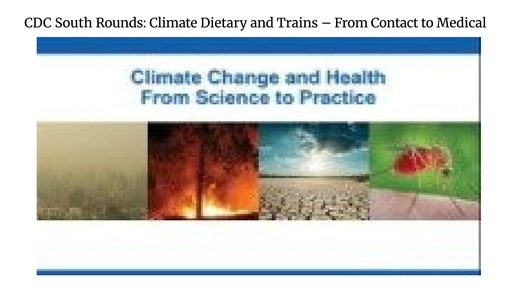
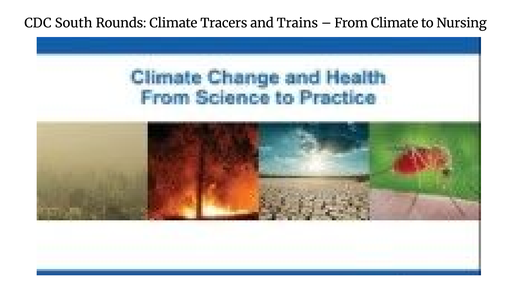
Dietary: Dietary -> Tracers (224, 23)
From Contact: Contact -> Climate (395, 23)
Medical: Medical -> Nursing (462, 23)
